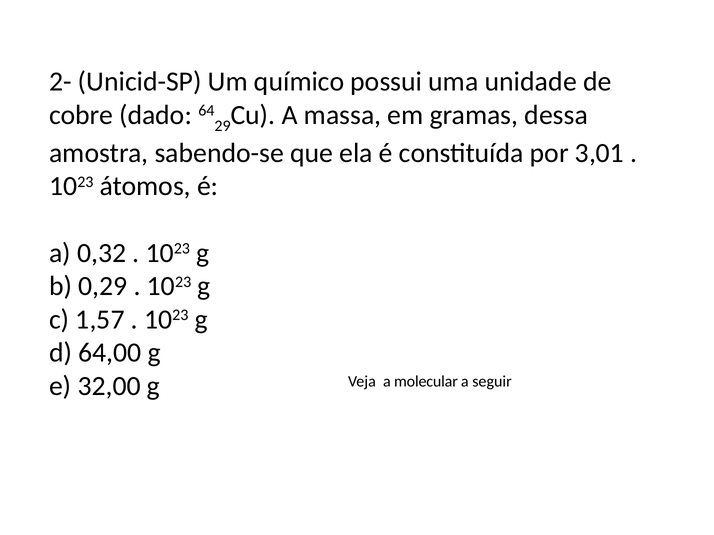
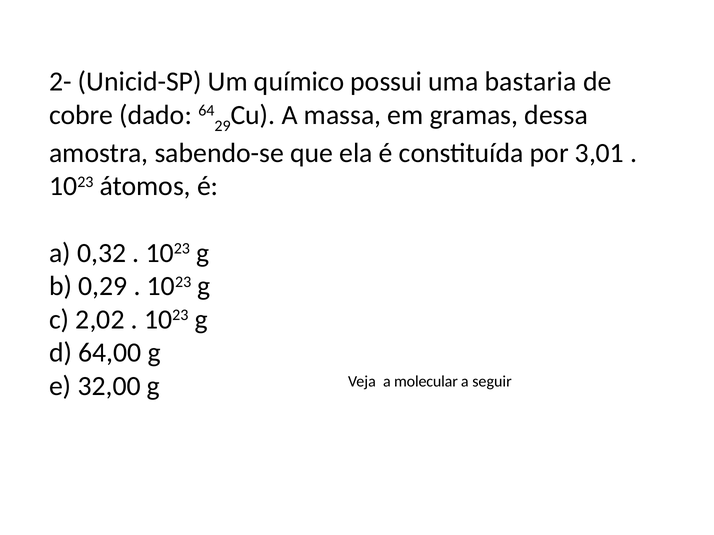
unidade: unidade -> bastaria (531, 82)
1,57: 1,57 -> 2,02 (100, 320)
